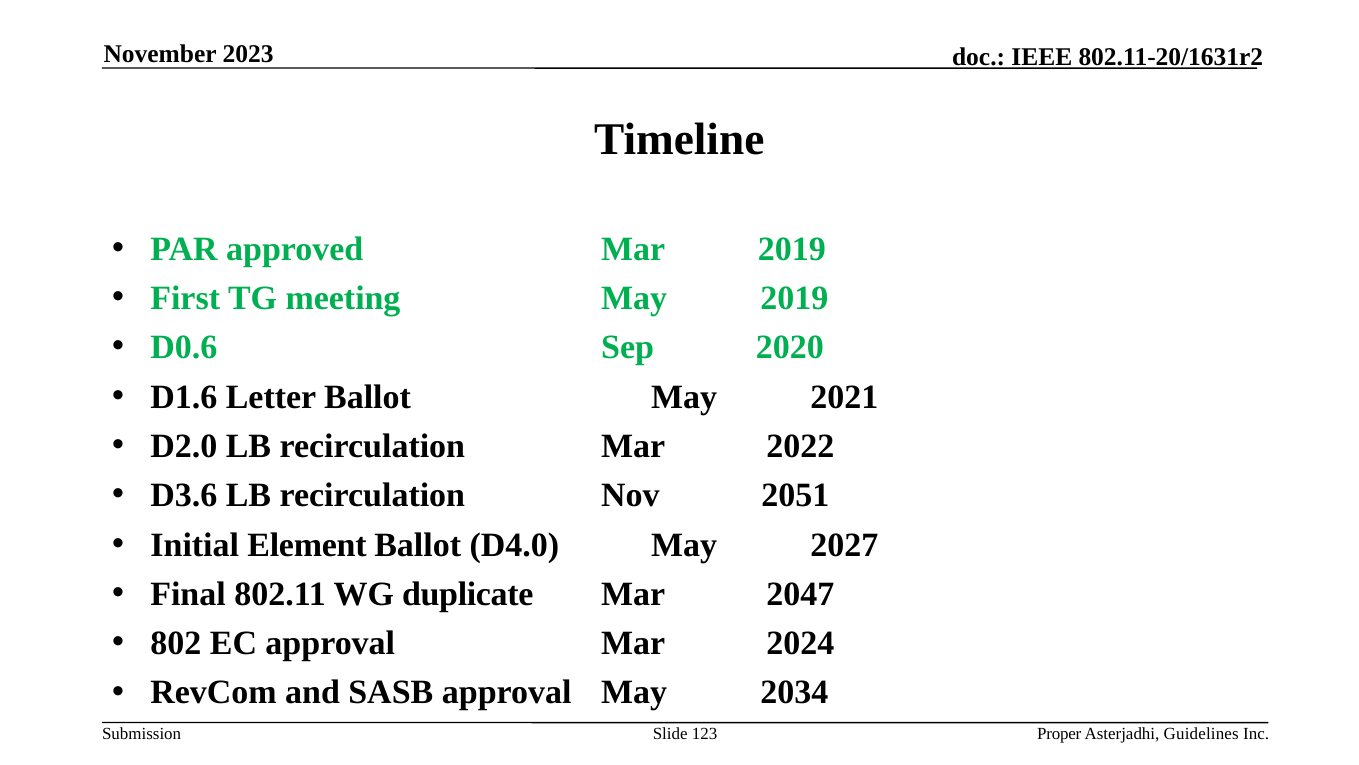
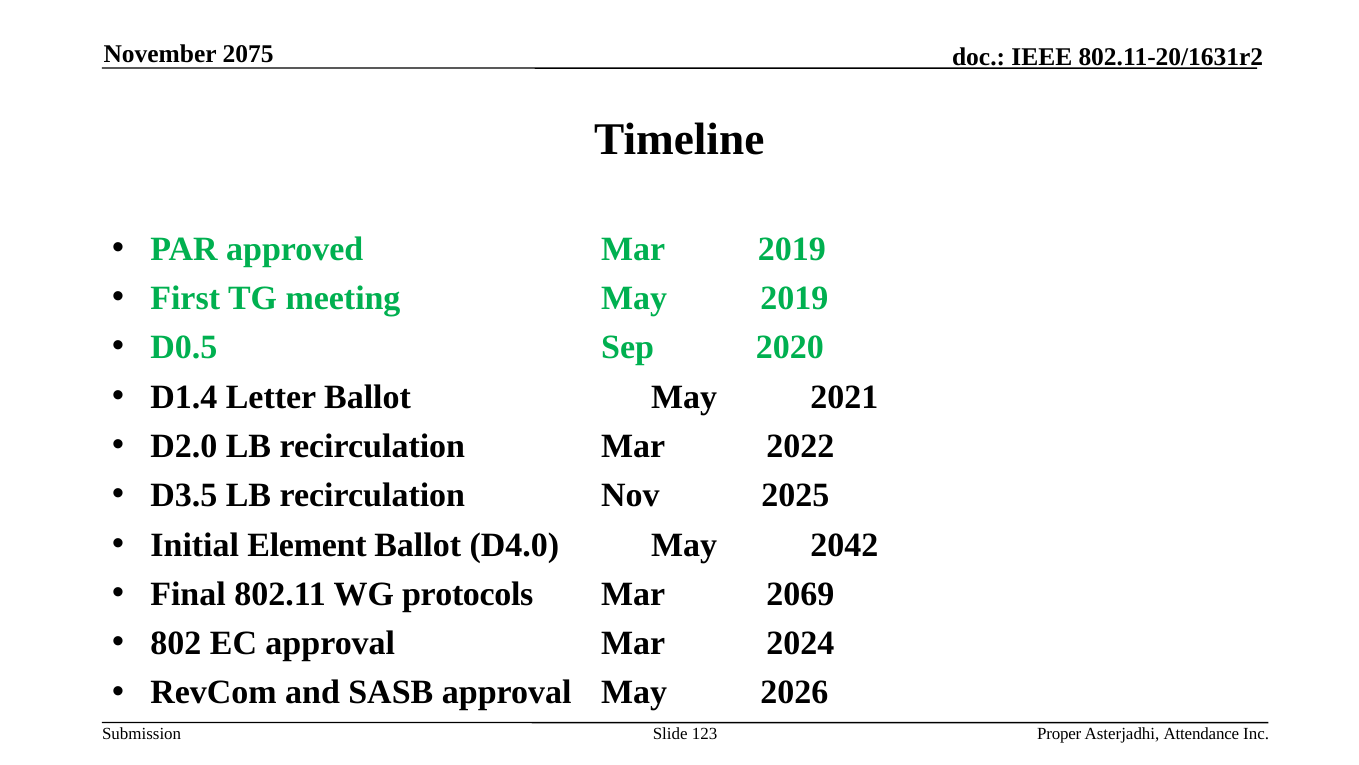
2023: 2023 -> 2075 (248, 54)
D0.6: D0.6 -> D0.5 (184, 347)
D1.6: D1.6 -> D1.4 (184, 397)
D3.6: D3.6 -> D3.5 (184, 495)
2051: 2051 -> 2025 (795, 495)
2027: 2027 -> 2042 (844, 544)
duplicate: duplicate -> protocols (468, 594)
2047: 2047 -> 2069 (800, 594)
2034: 2034 -> 2026 (794, 692)
Guidelines: Guidelines -> Attendance (1201, 733)
